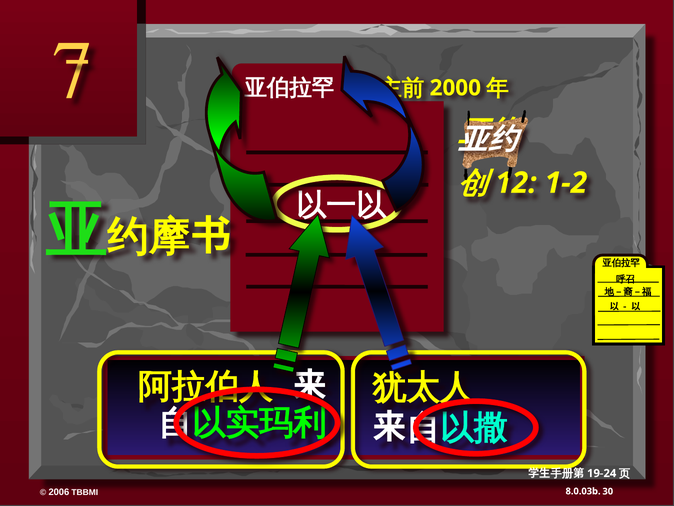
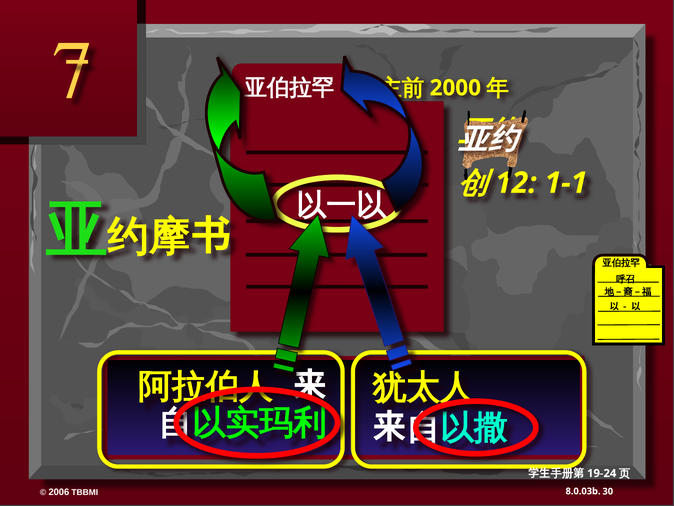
1-2: 1-2 -> 1-1 (566, 183)
